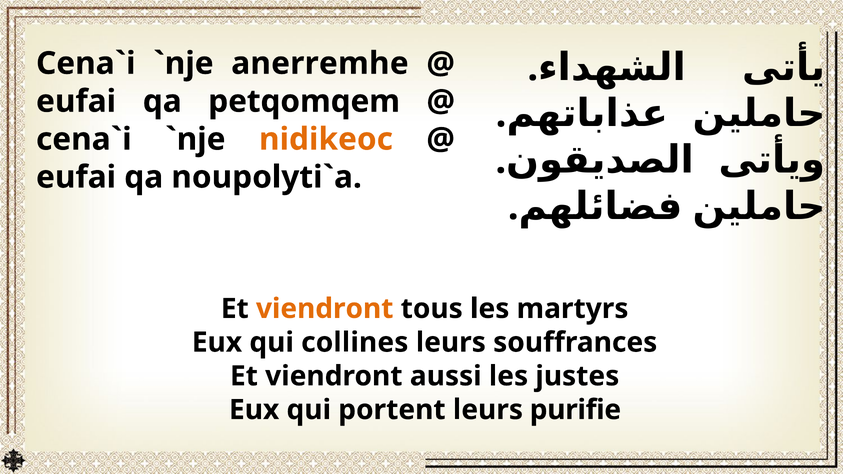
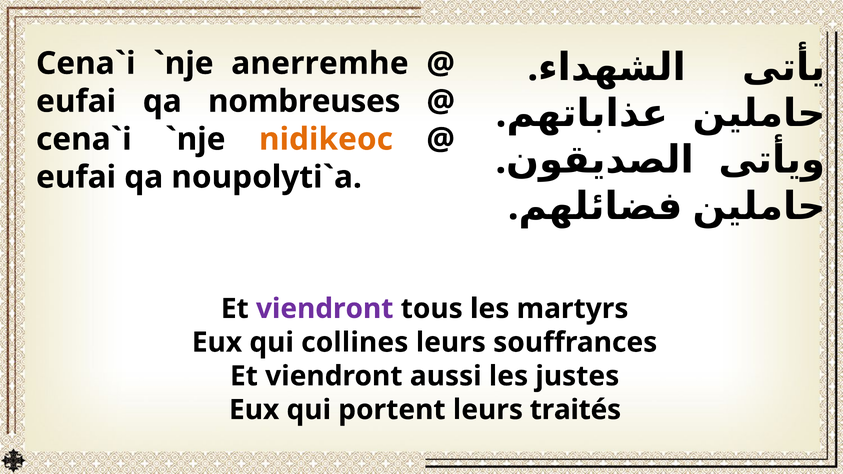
petqomqem: petqomqem -> nombreuses (304, 101)
viendront colour: orange -> purple (325, 309)
purifie: purifie -> traités (575, 410)
